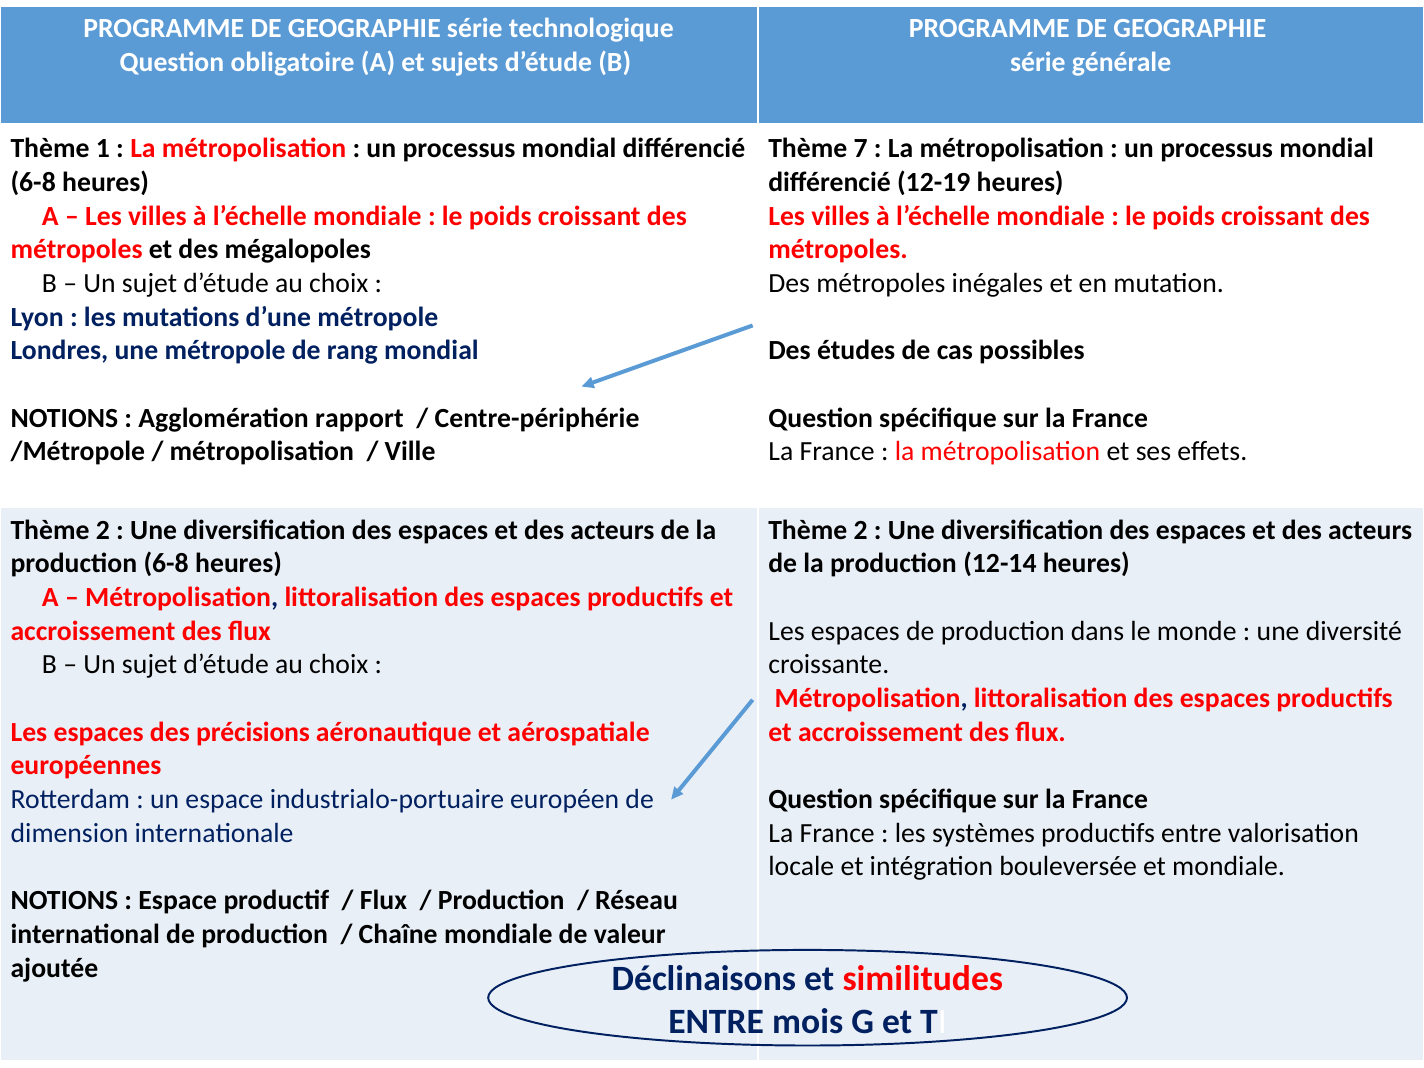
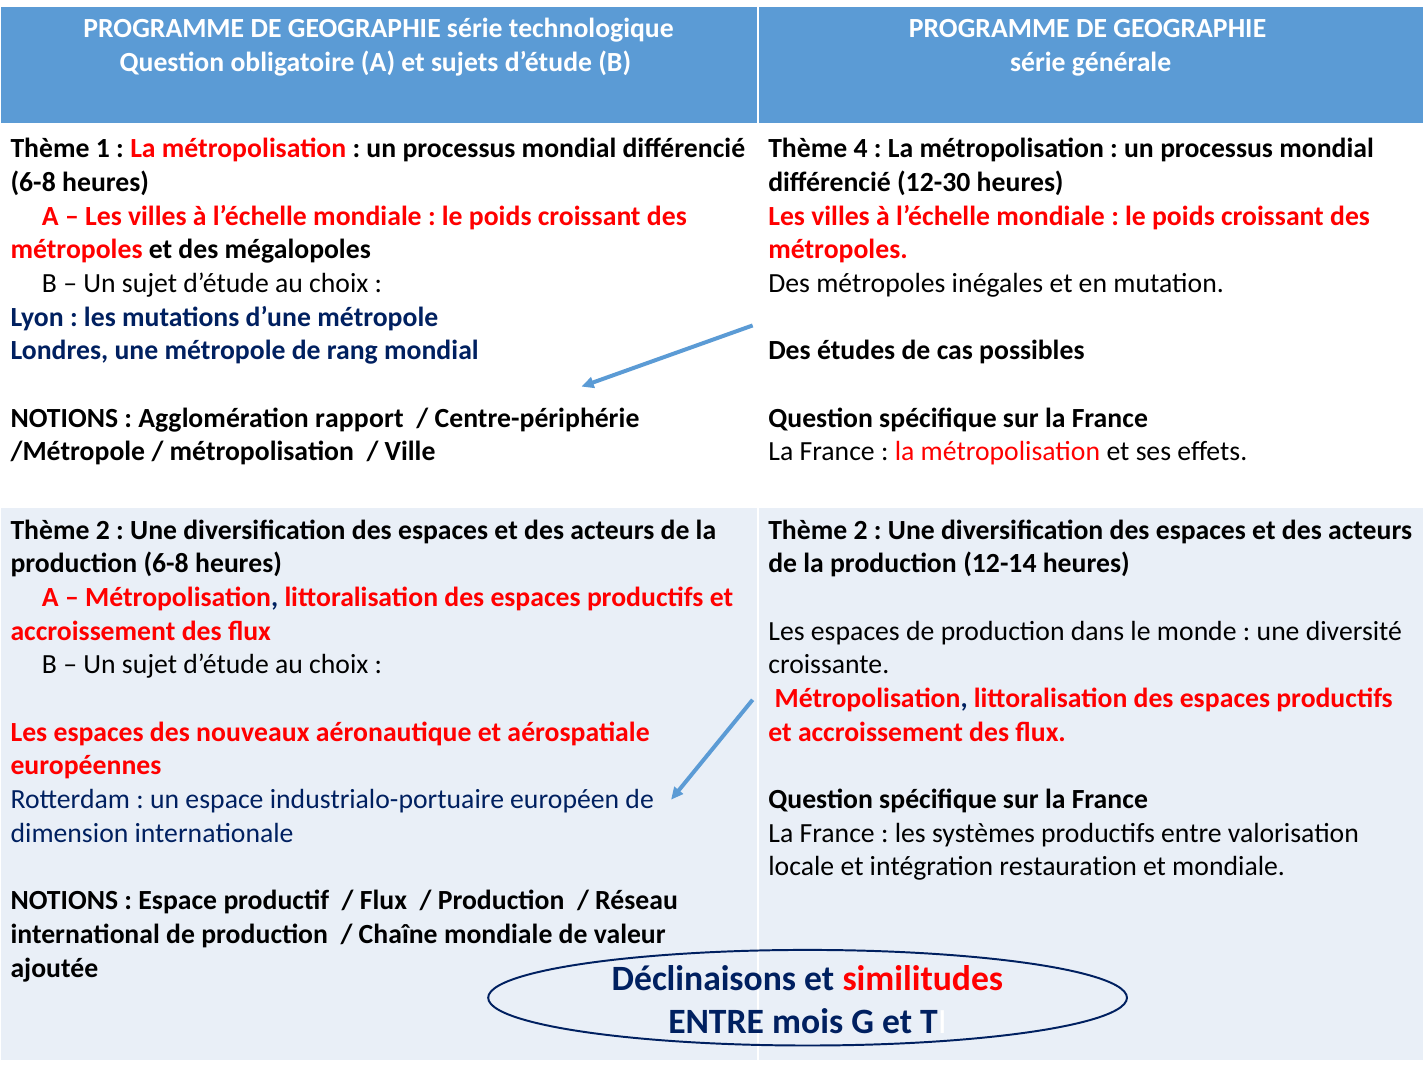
7: 7 -> 4 (861, 149)
12-19: 12-19 -> 12-30 (934, 182)
précisions: précisions -> nouveaux (253, 732)
bouleversée: bouleversée -> restauration (1068, 867)
